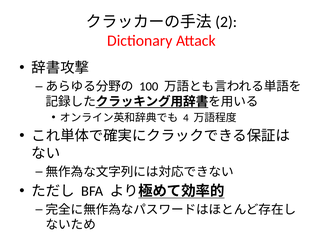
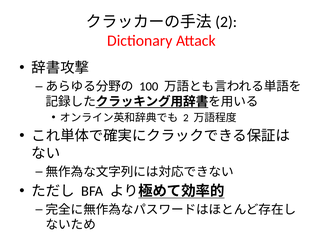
4: 4 -> 2 (186, 117)
